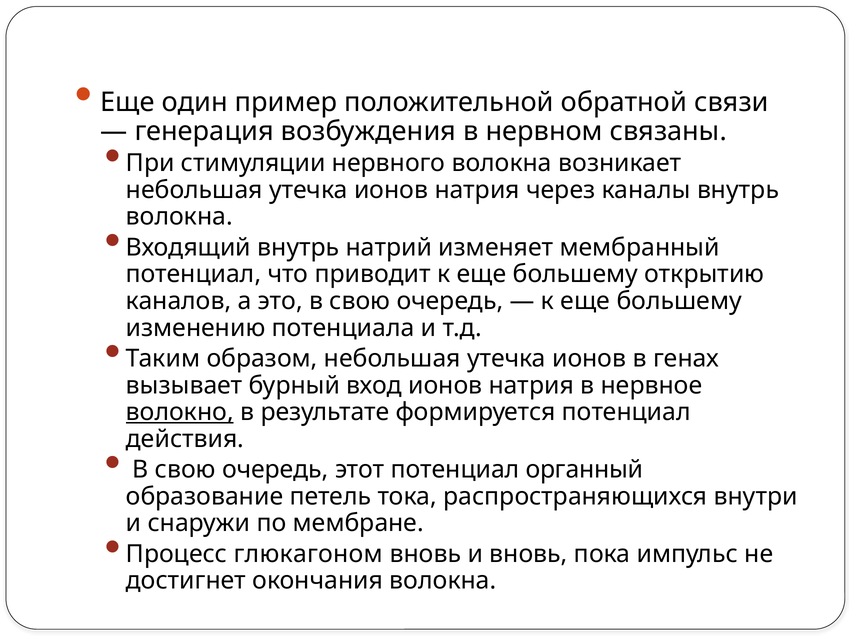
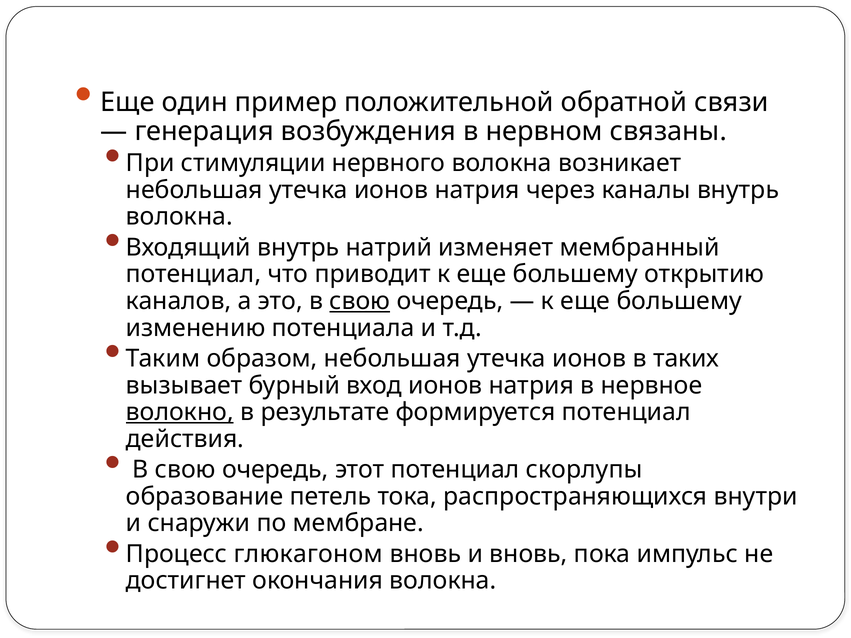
свою underline: none -> present (360, 301)
генах: генах -> таких (686, 359)
органный: органный -> скорлупы (584, 470)
